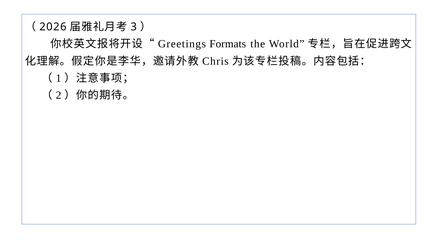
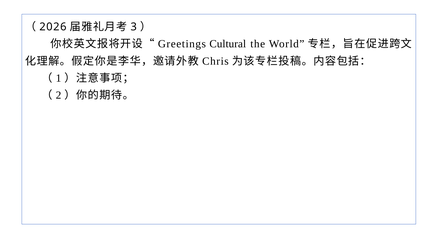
Formats: Formats -> Cultural (228, 44)
